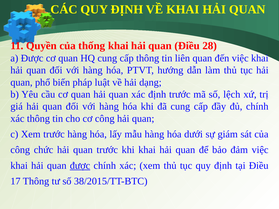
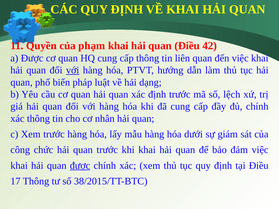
thống: thống -> phạm (92, 46)
28: 28 -> 42 (210, 46)
với underline: none -> present (73, 70)
cơ công: công -> nhân (105, 119)
